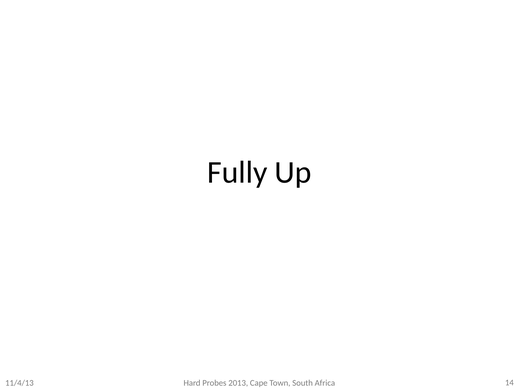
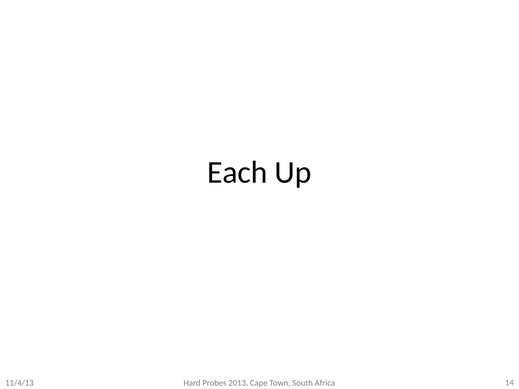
Fully: Fully -> Each (237, 173)
